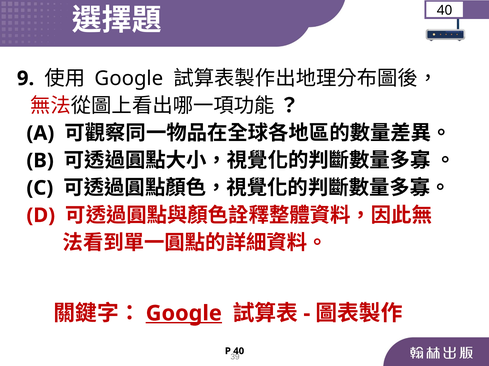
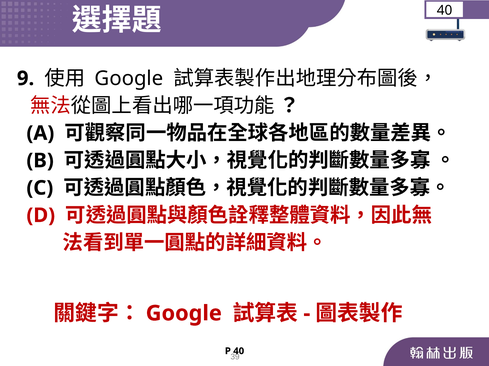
Google underline: present -> none (184, 314)
